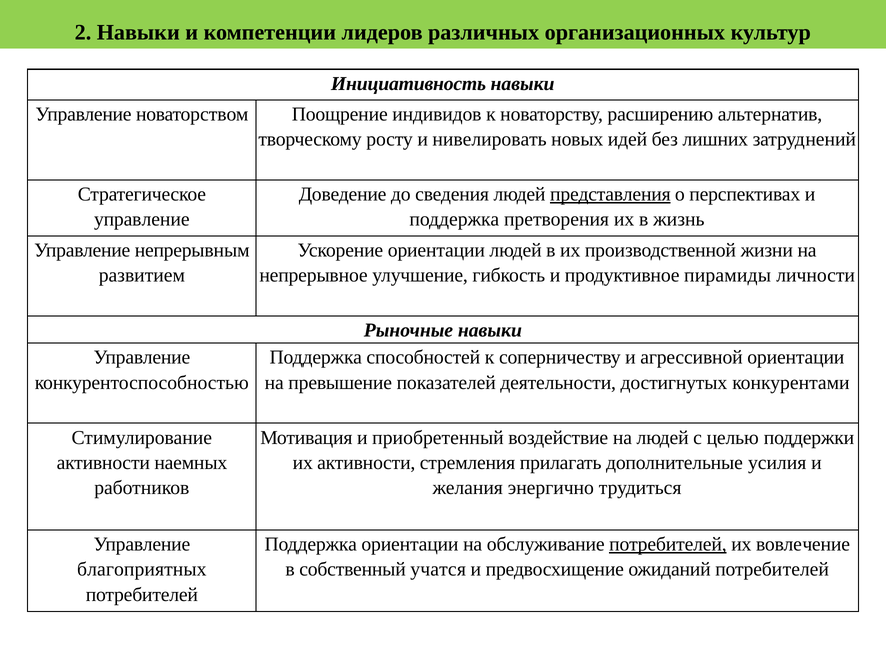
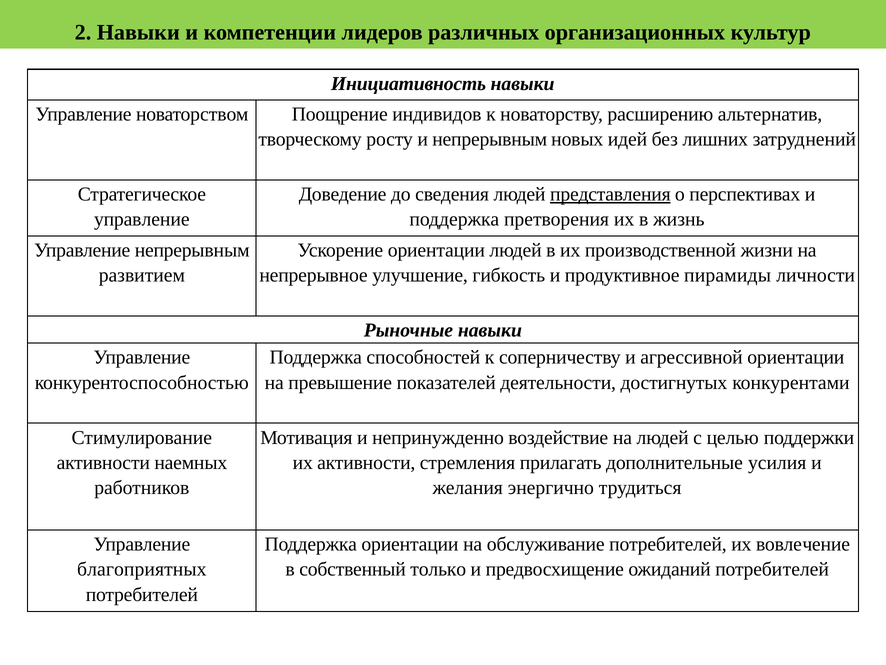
и нивелировать: нивелировать -> непрерывным (490, 139)
приобретенный: приобретенный -> непринужденно (438, 437)
потребителей underline: present -> none (668, 544)
учатся: учатся -> только (438, 569)
